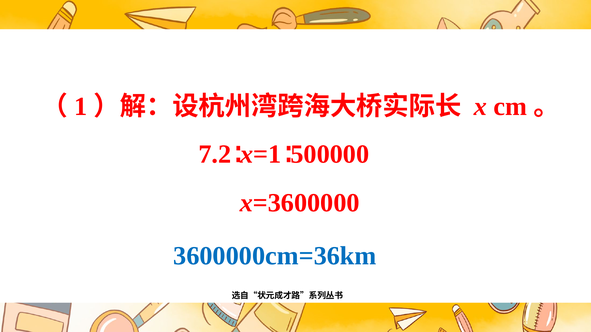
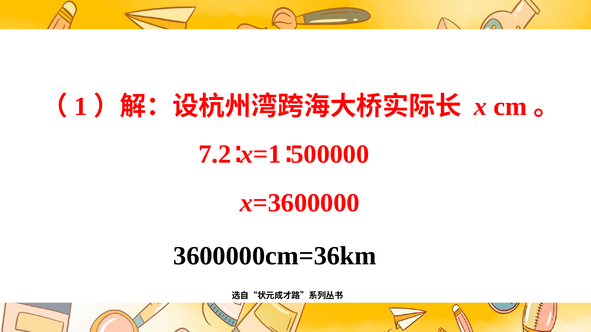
3600000cm=36km colour: blue -> black (275, 256)
